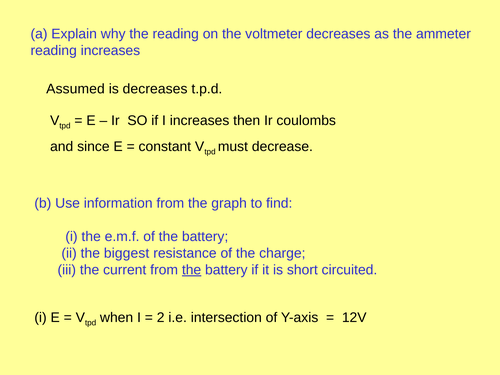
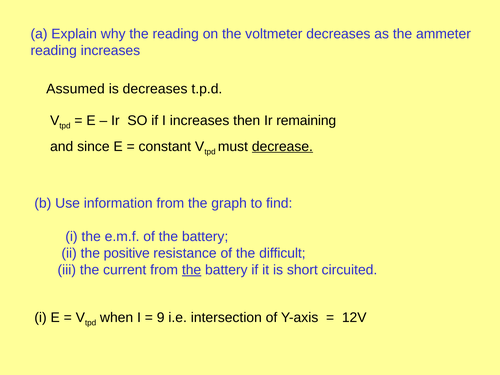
coulombs: coulombs -> remaining (306, 121)
decrease underline: none -> present (282, 146)
biggest: biggest -> positive (127, 253)
charge: charge -> difficult (282, 253)
2: 2 -> 9 (161, 317)
